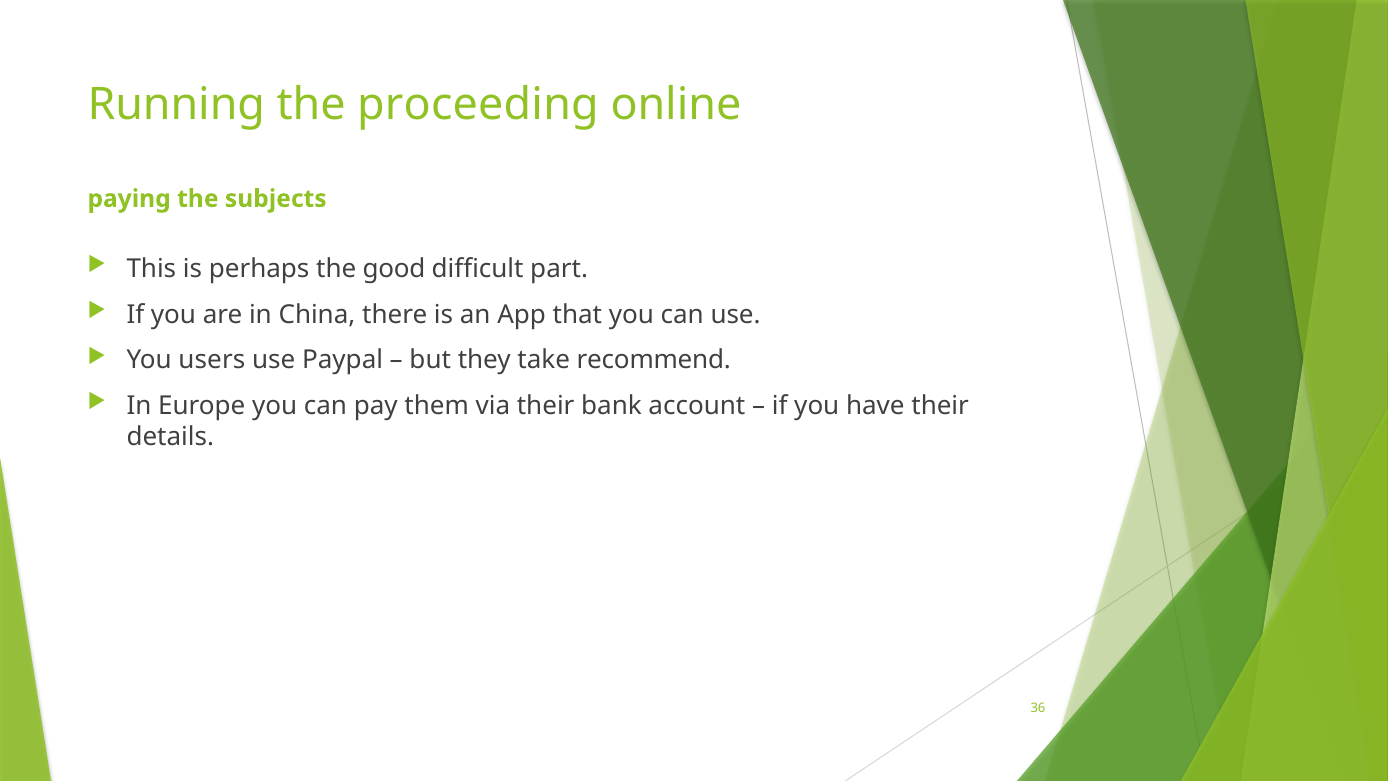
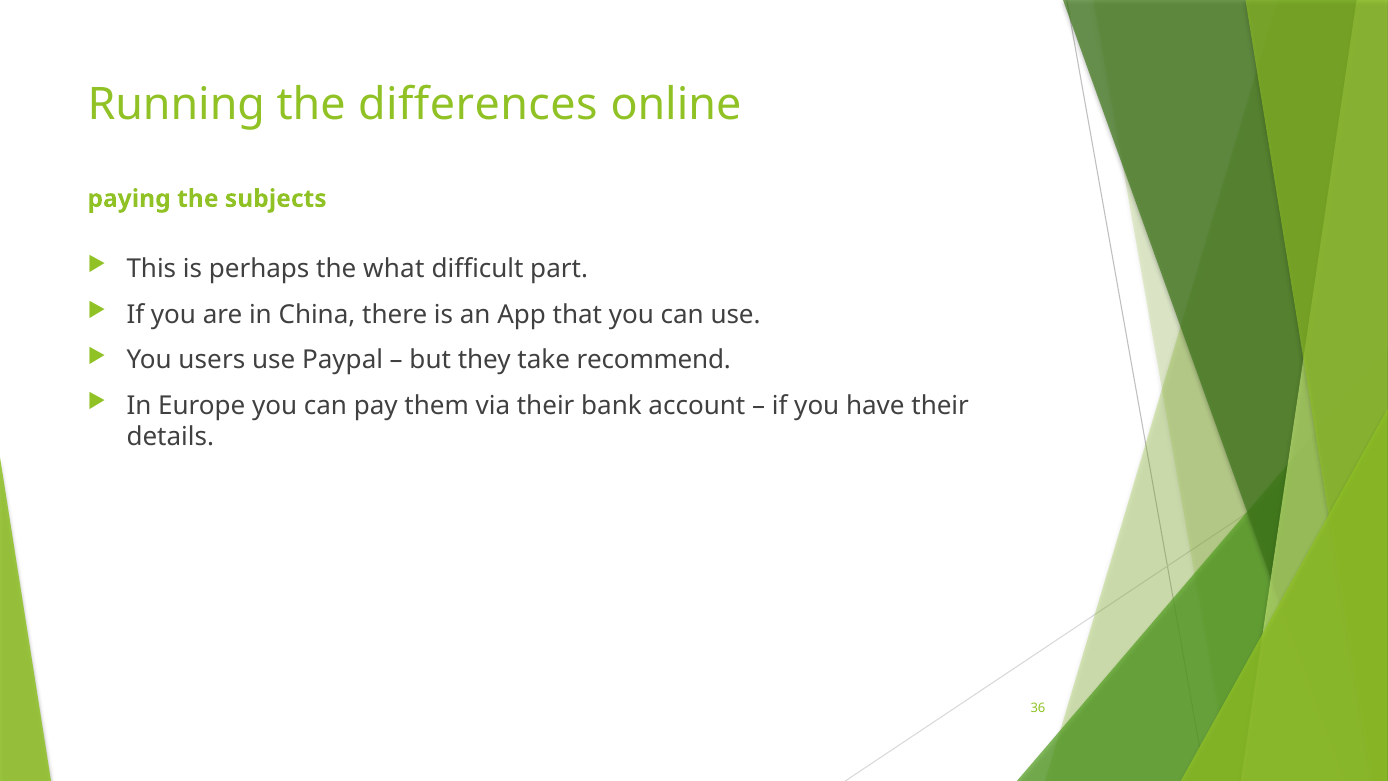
proceeding: proceeding -> differences (478, 105)
good: good -> what (394, 269)
